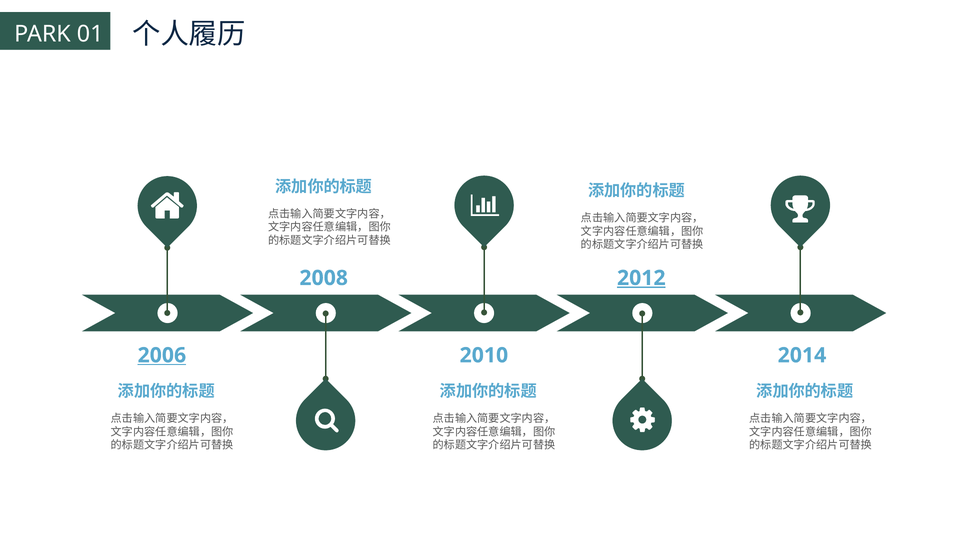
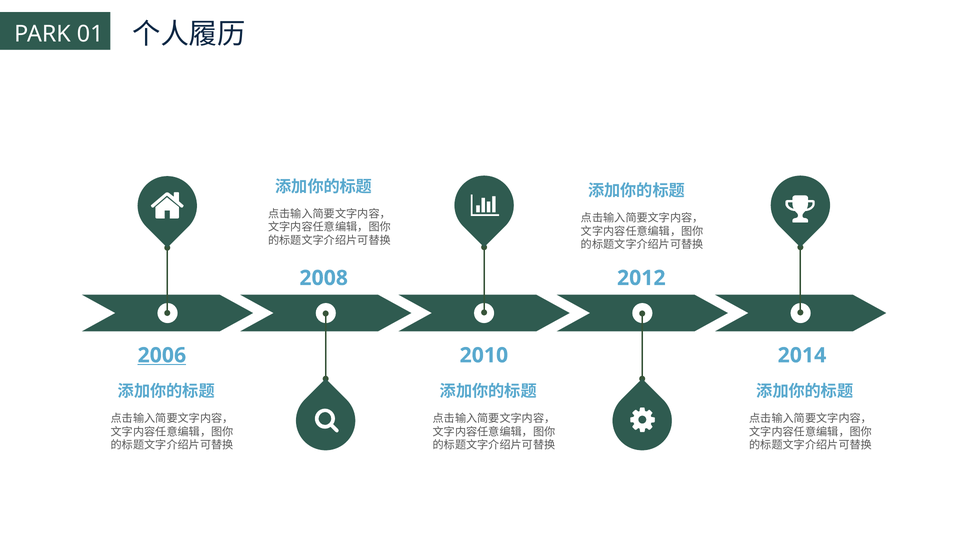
2012 underline: present -> none (641, 278)
